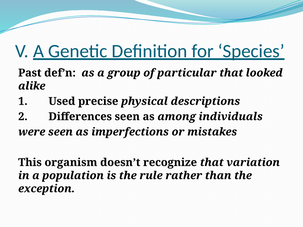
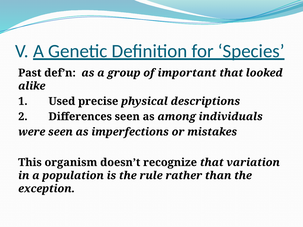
particular: particular -> important (187, 73)
